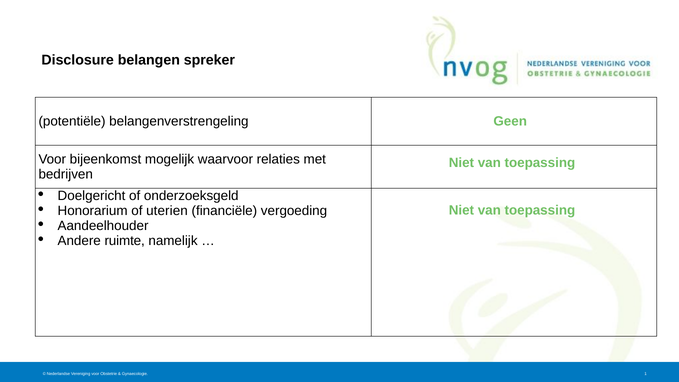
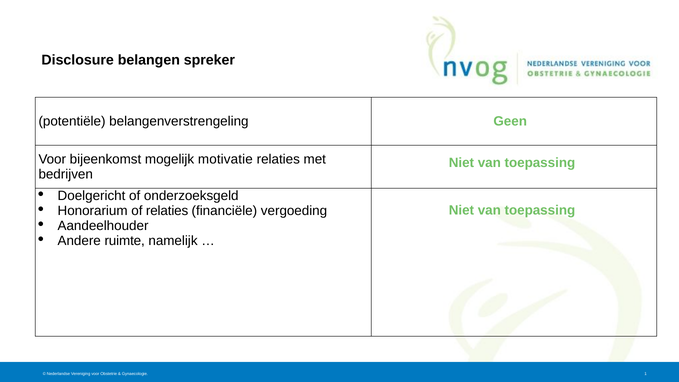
waarvoor: waarvoor -> motivatie (225, 159)
of uterien: uterien -> relaties (167, 211)
